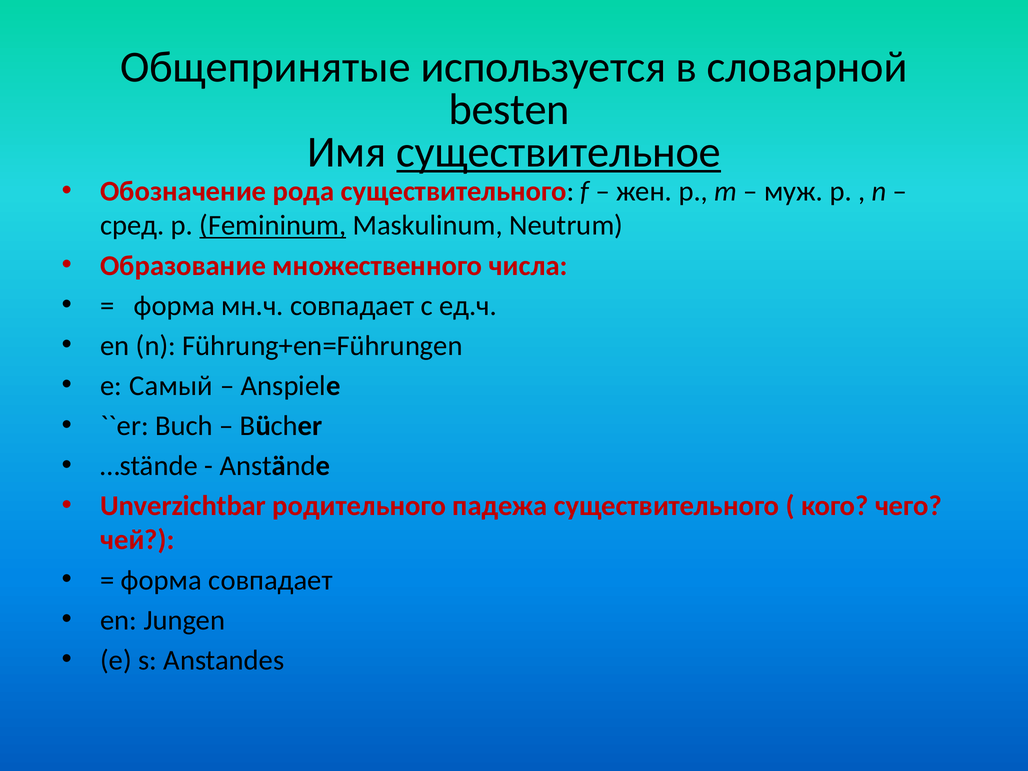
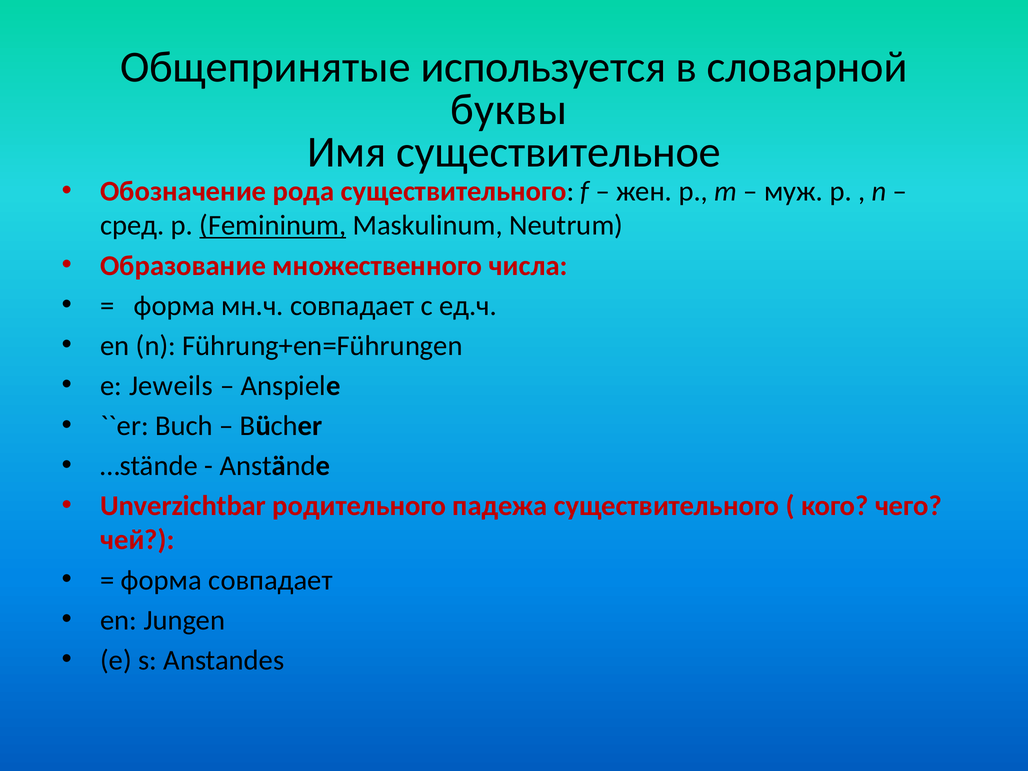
besten: besten -> буквы (509, 110)
существительное underline: present -> none (559, 152)
Самый: Самый -> Jeweils (171, 386)
